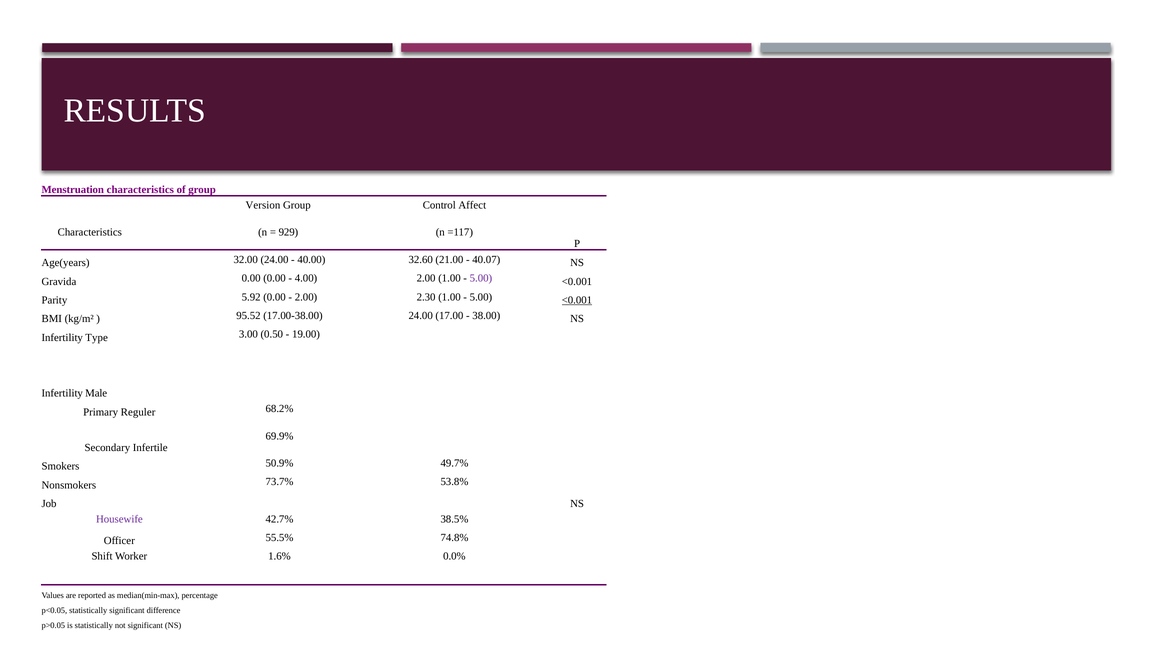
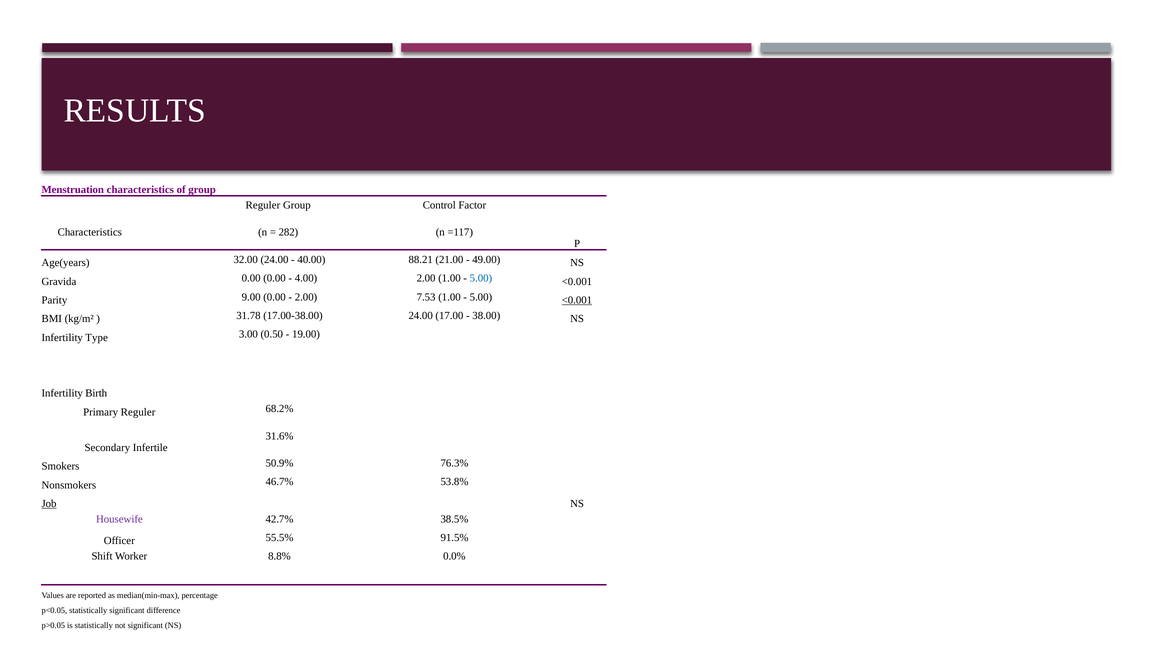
Version: Version -> Reguler (263, 205)
Affect: Affect -> Factor (472, 205)
929: 929 -> 282 (288, 232)
32.60: 32.60 -> 88.21 (421, 260)
40.07: 40.07 -> 49.00 (486, 260)
5.00 colour: purple -> blue (481, 279)
5.92: 5.92 -> 9.00 (251, 297)
2.30: 2.30 -> 7.53 (426, 297)
95.52: 95.52 -> 31.78 (248, 316)
Male: Male -> Birth (96, 394)
69.9%: 69.9% -> 31.6% (280, 436)
49.7%: 49.7% -> 76.3% (454, 464)
73.7%: 73.7% -> 46.7% (280, 482)
Job underline: none -> present (49, 504)
74.8%: 74.8% -> 91.5% (454, 538)
1.6%: 1.6% -> 8.8% (279, 557)
